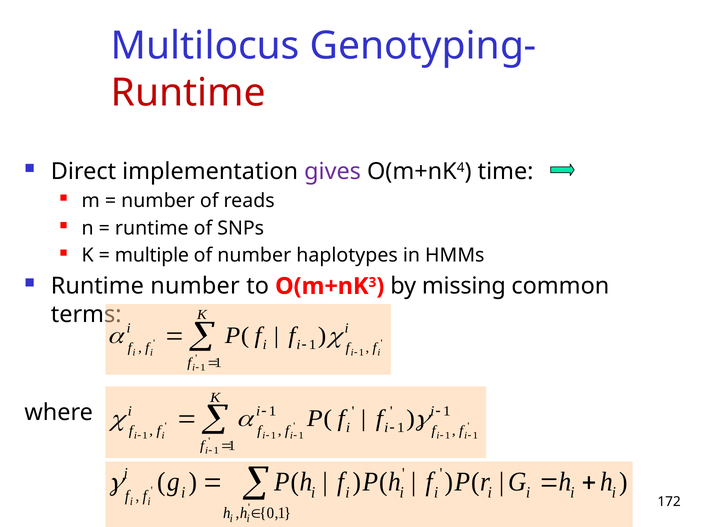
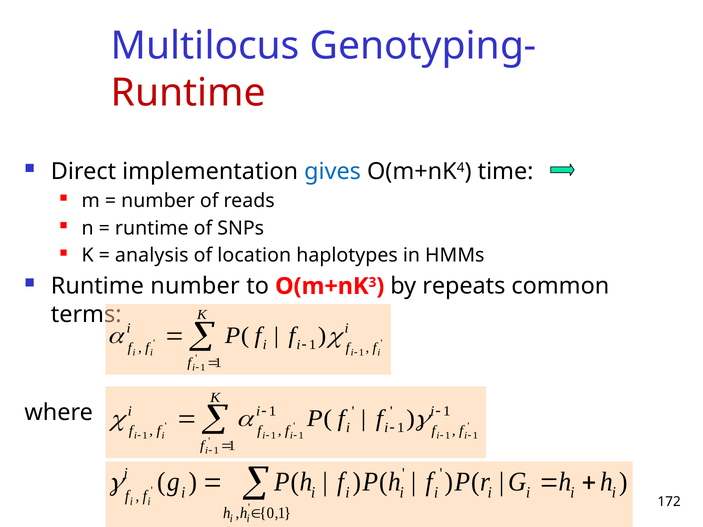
gives colour: purple -> blue (333, 171)
multiple: multiple -> analysis (152, 256)
of number: number -> location (254, 256)
missing: missing -> repeats (464, 286)
